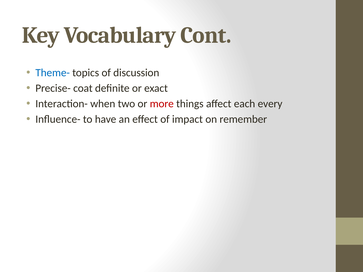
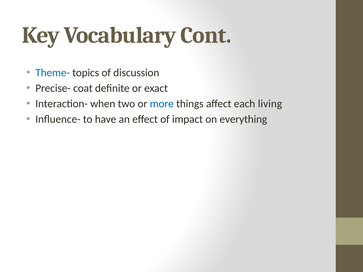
more colour: red -> blue (162, 104)
every: every -> living (270, 104)
remember: remember -> everything (243, 119)
